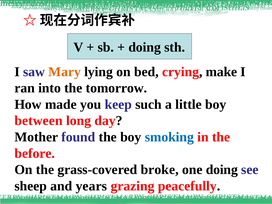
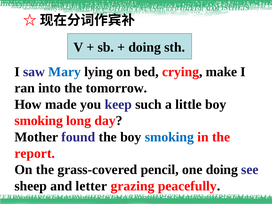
Mary colour: orange -> blue (65, 72)
between: between -> smoking (39, 121)
before: before -> report (35, 153)
broke: broke -> pencil (160, 170)
years: years -> letter (91, 186)
